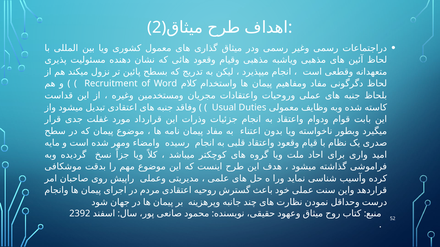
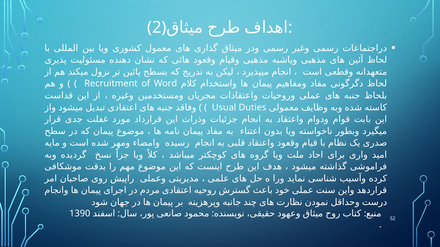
2392: 2392 -> 1390 (80, 214)
